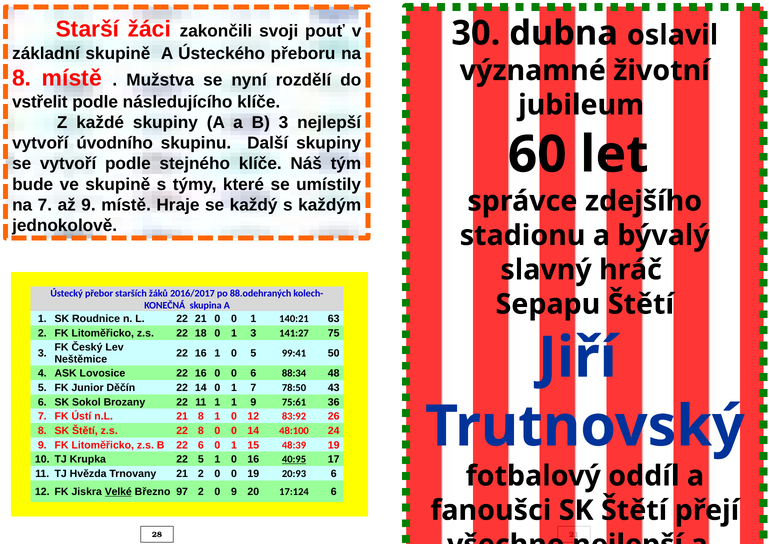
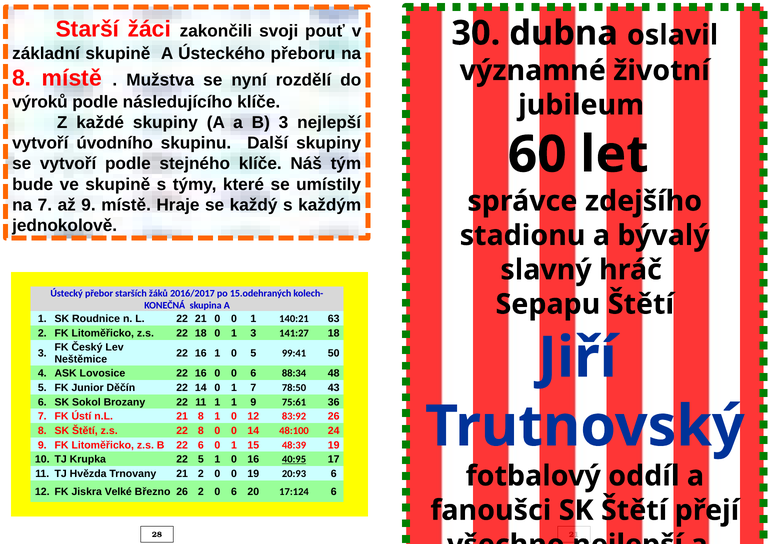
vstřelit: vstřelit -> výroků (40, 102)
88.odehraných: 88.odehraných -> 15.odehraných (261, 293)
141:27 75: 75 -> 18 (334, 333)
Velké underline: present -> none (118, 492)
Březno 97: 97 -> 26 (182, 492)
2 0 9: 9 -> 6 (234, 492)
